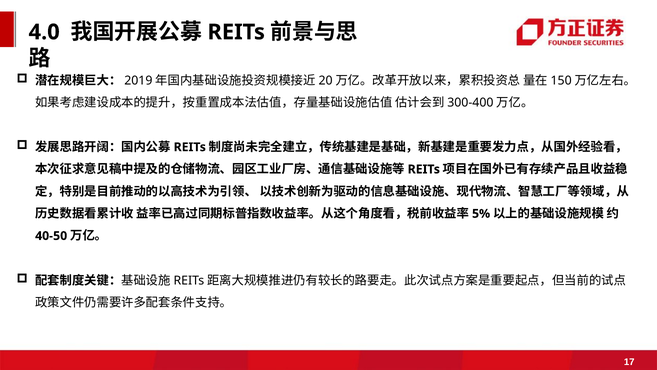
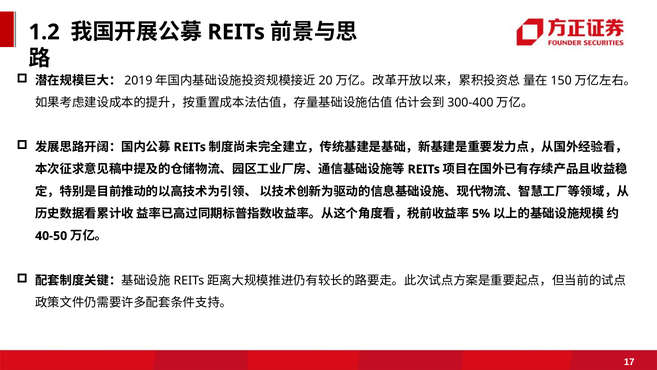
4.0: 4.0 -> 1.2 (44, 32)
